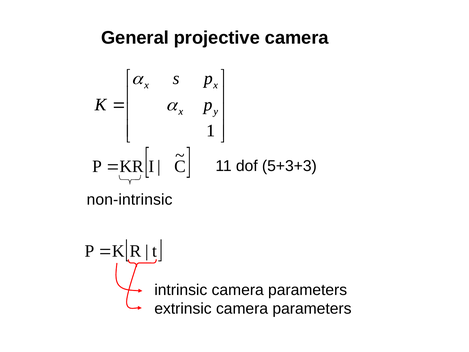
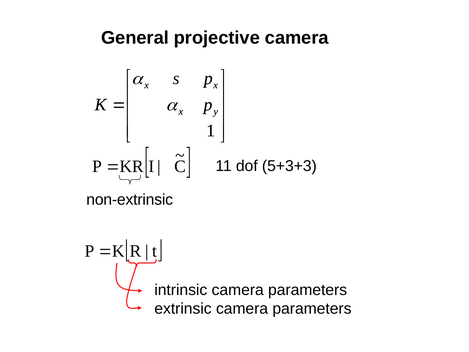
non-intrinsic: non-intrinsic -> non-extrinsic (130, 199)
